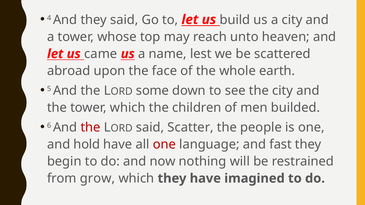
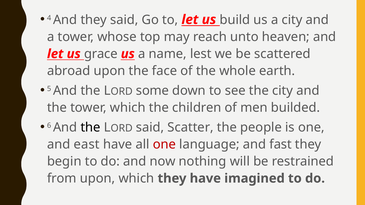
came: came -> grace (101, 54)
the colour: red -> black (90, 127)
hold: hold -> east (87, 145)
from grow: grow -> upon (97, 179)
